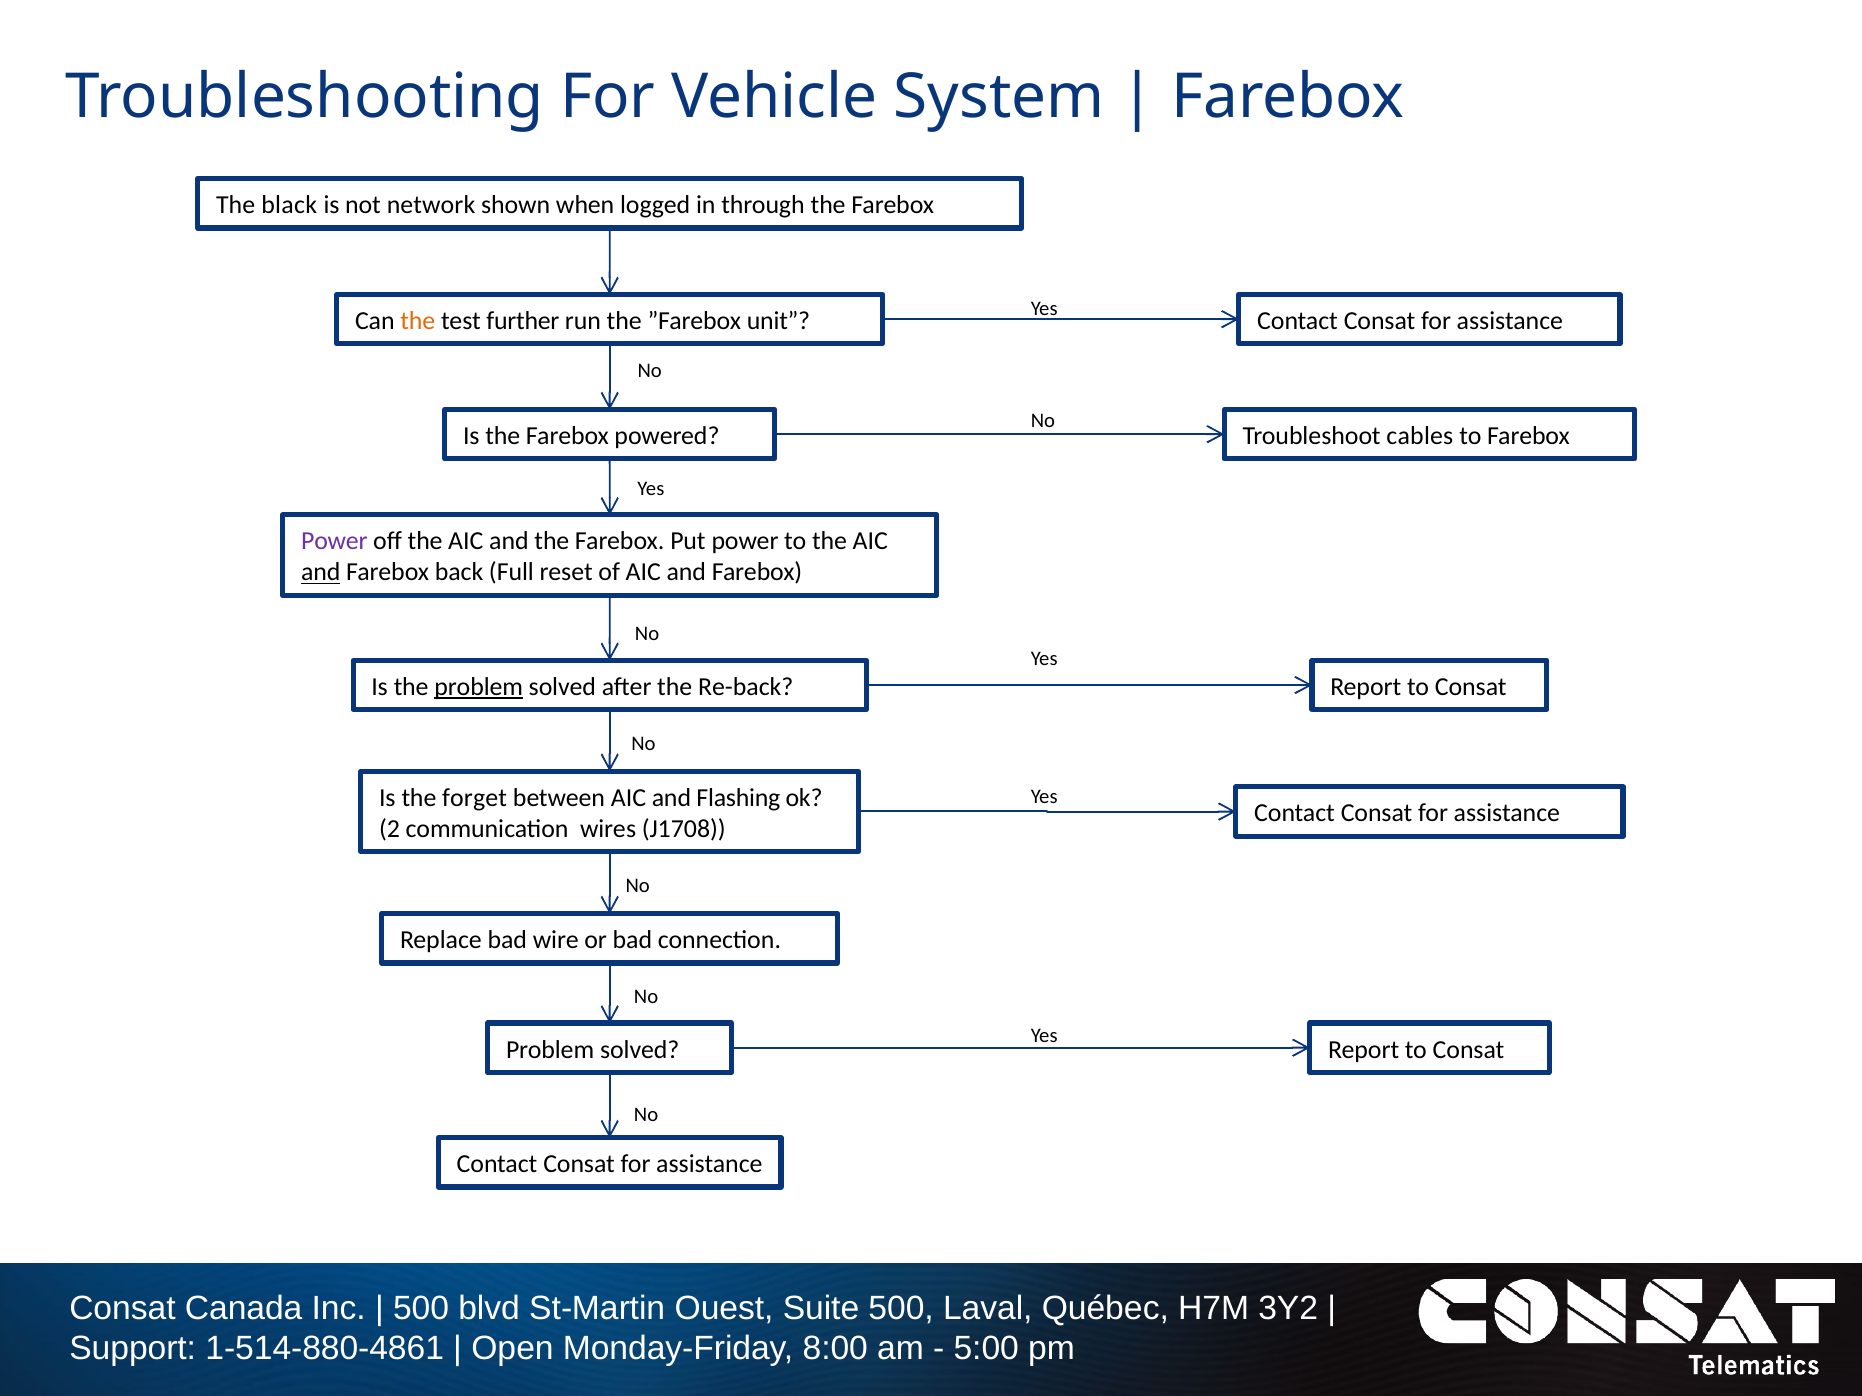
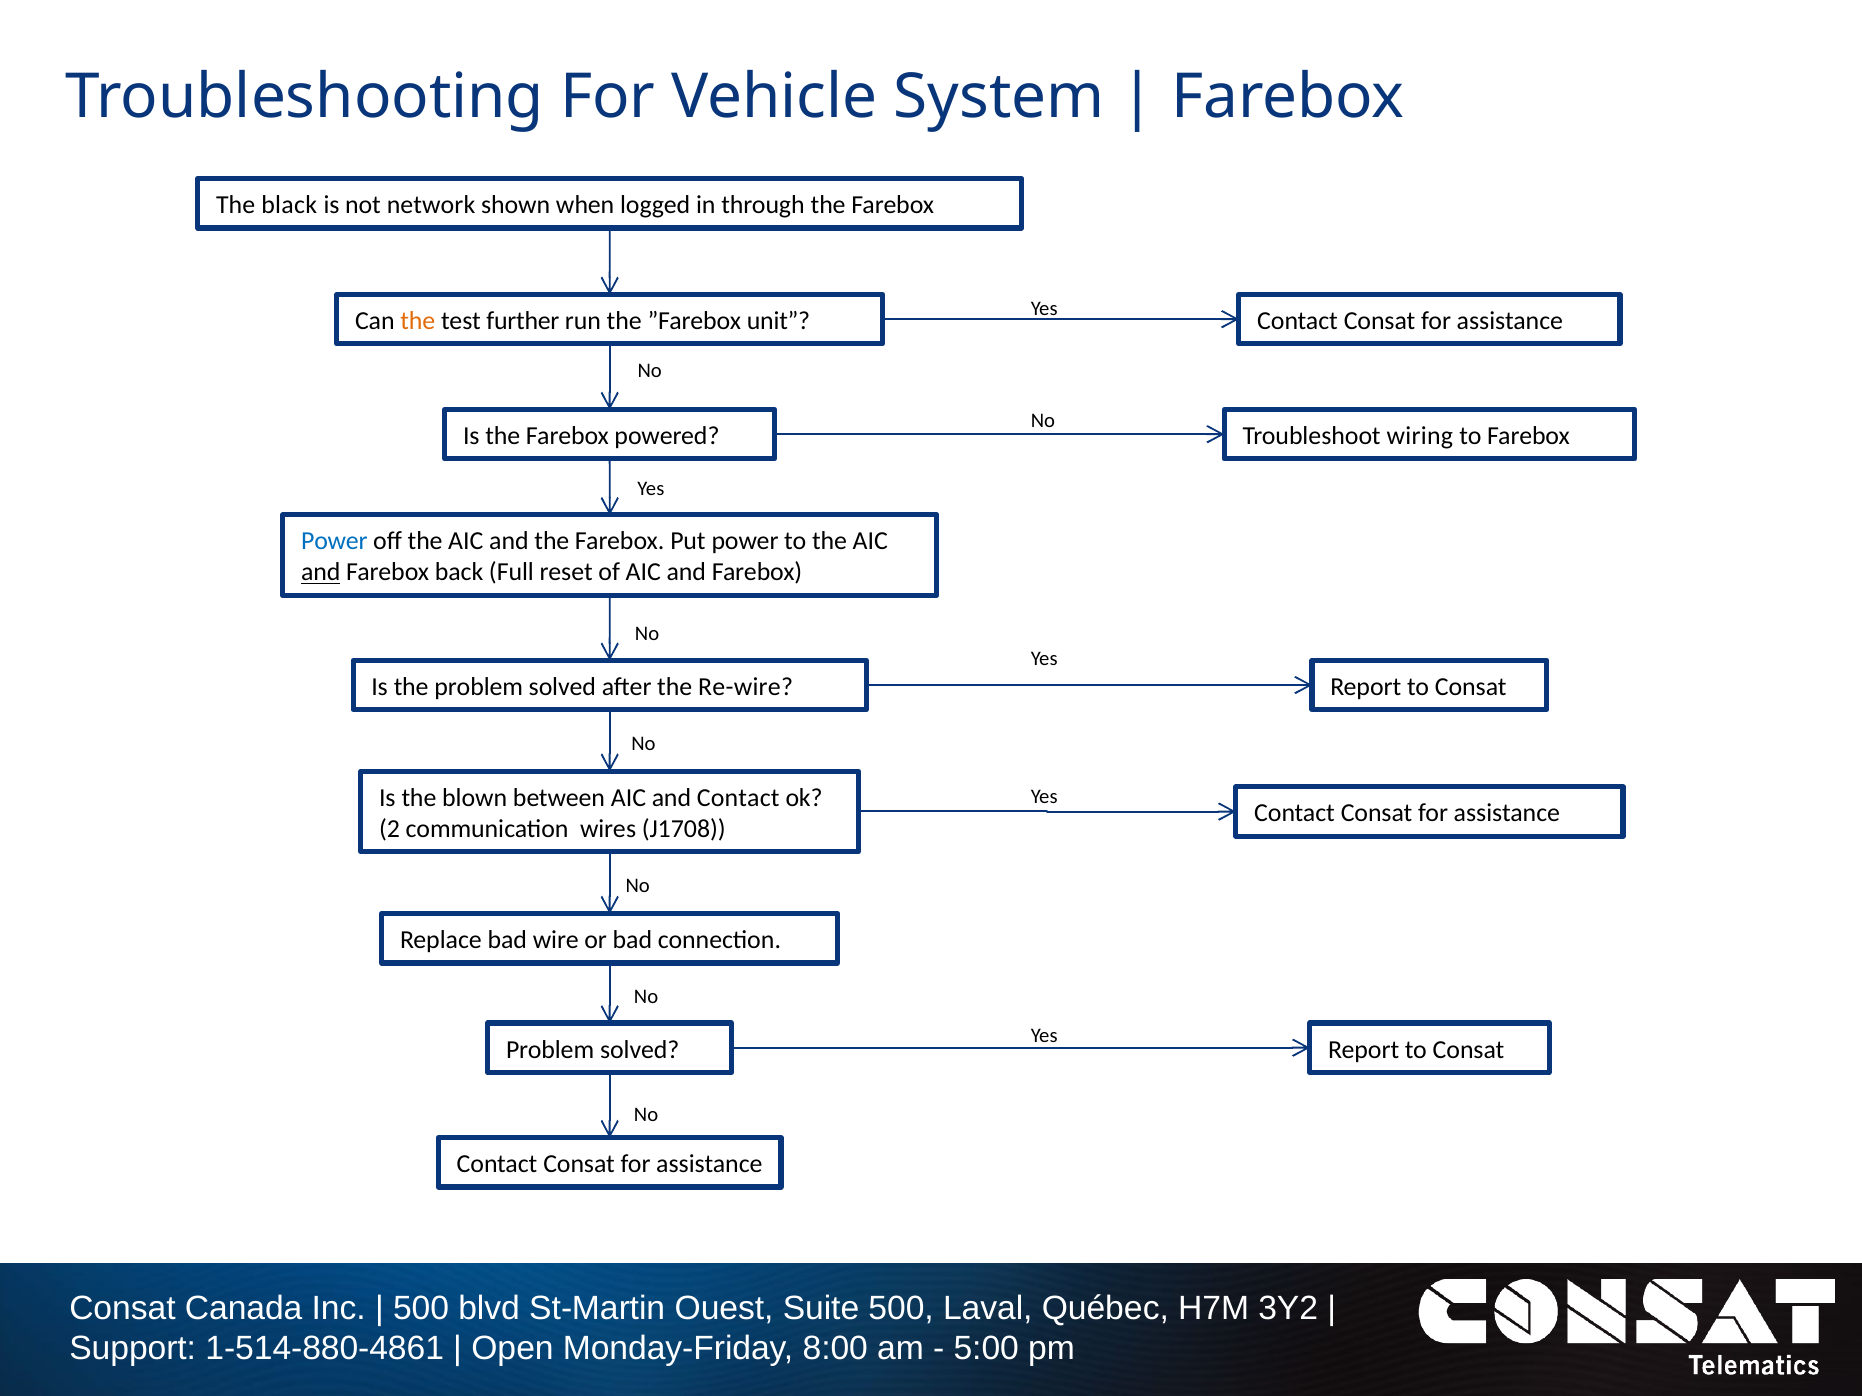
cables: cables -> wiring (1420, 436)
Power colour: purple -> blue (334, 542)
problem underline: present -> none (479, 687)
Re-back: Re-back -> Re-wire (746, 687)
forget: forget -> blown (475, 798)
and Flashing: Flashing -> Contact (738, 798)
